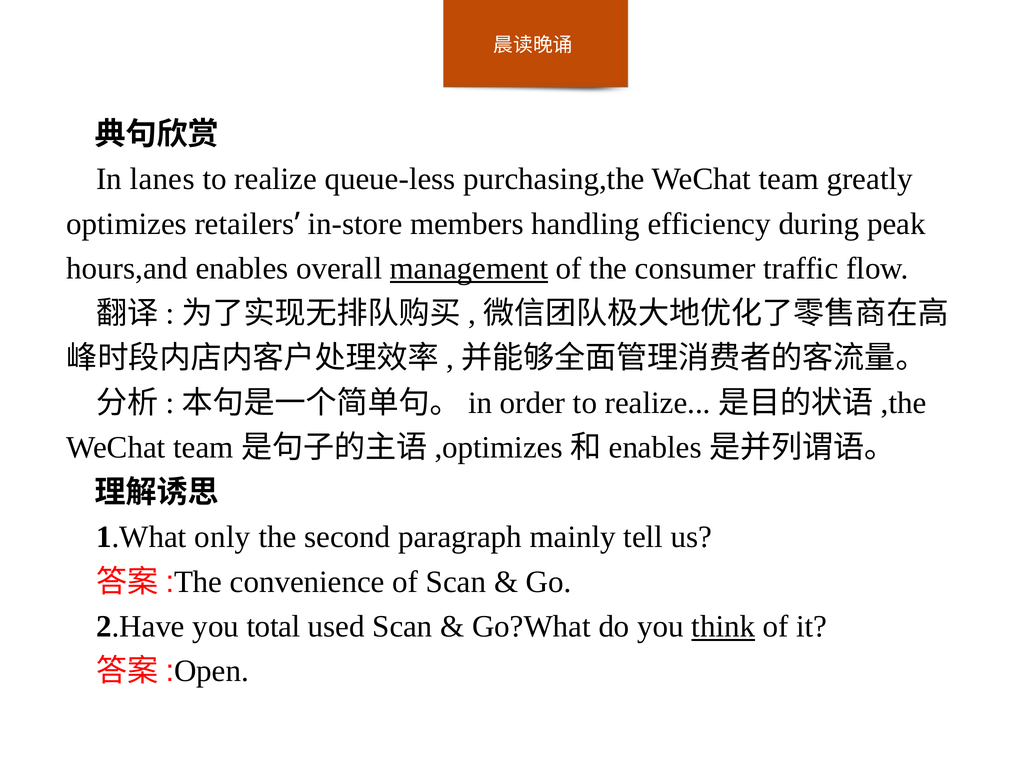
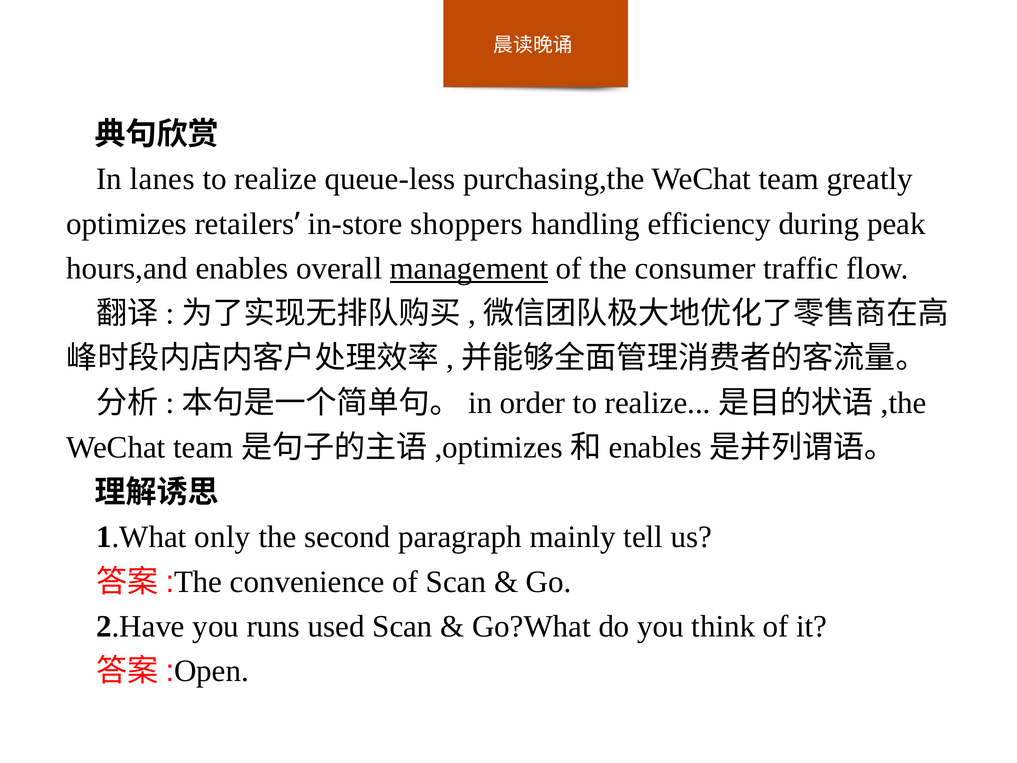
members: members -> shoppers (467, 224)
total: total -> runs (273, 626)
think underline: present -> none (723, 626)
